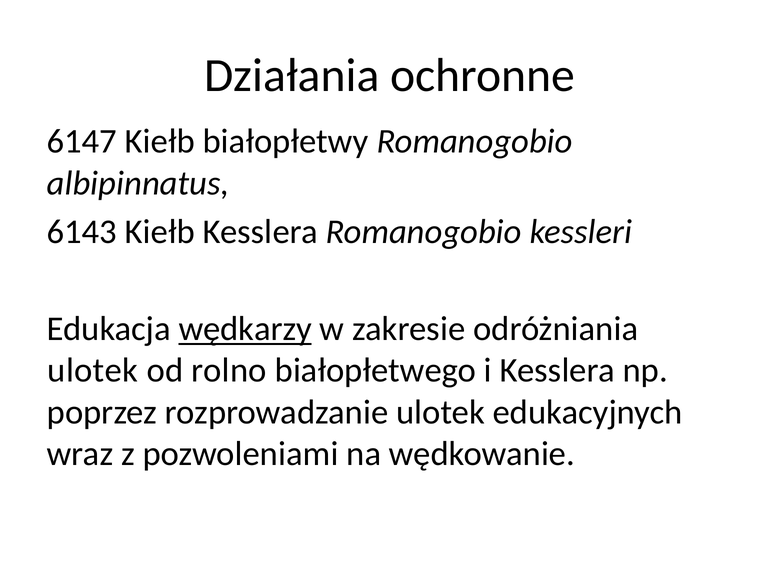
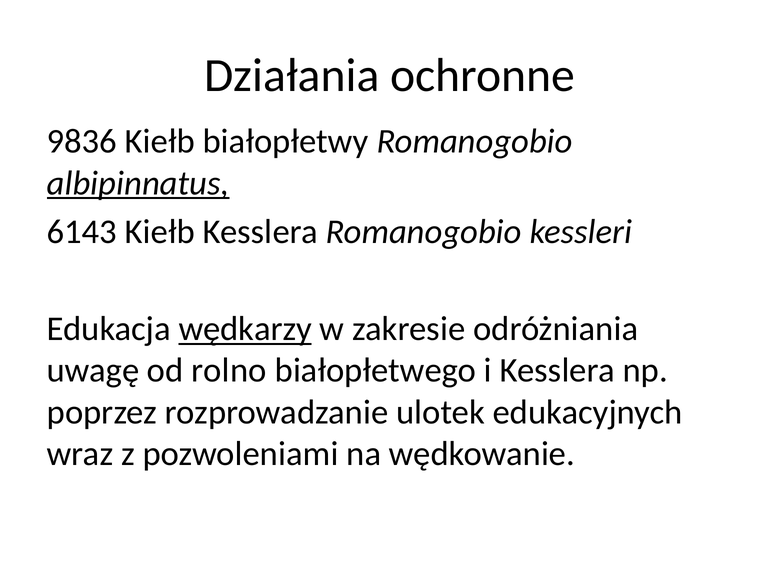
6147: 6147 -> 9836 (82, 142)
albipinnatus underline: none -> present (138, 183)
ulotek: ulotek -> uwagę (93, 371)
